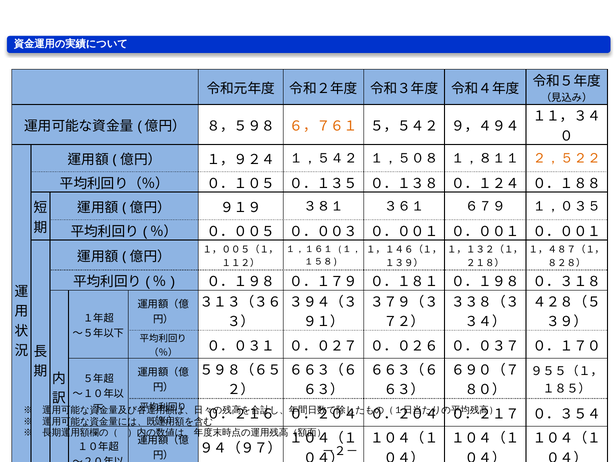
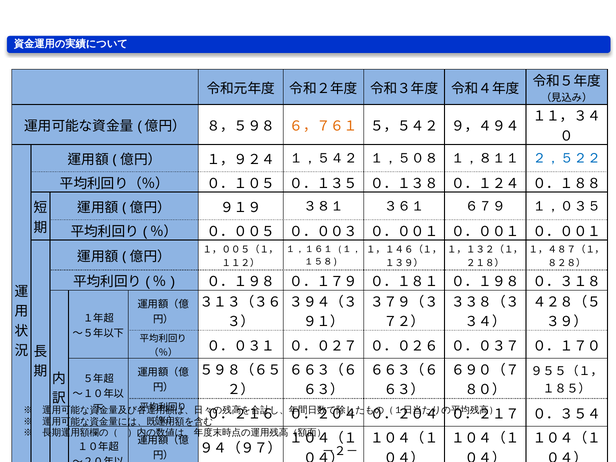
２，５２２ colour: orange -> blue (567, 158)
